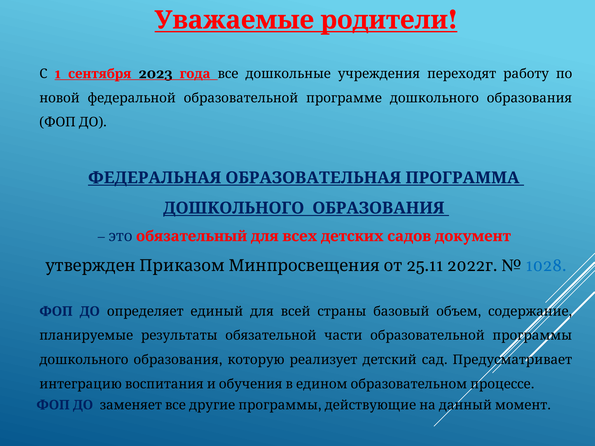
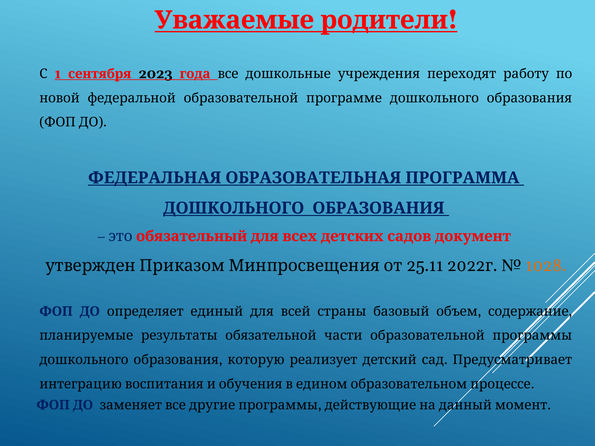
1028 colour: blue -> orange (546, 266)
